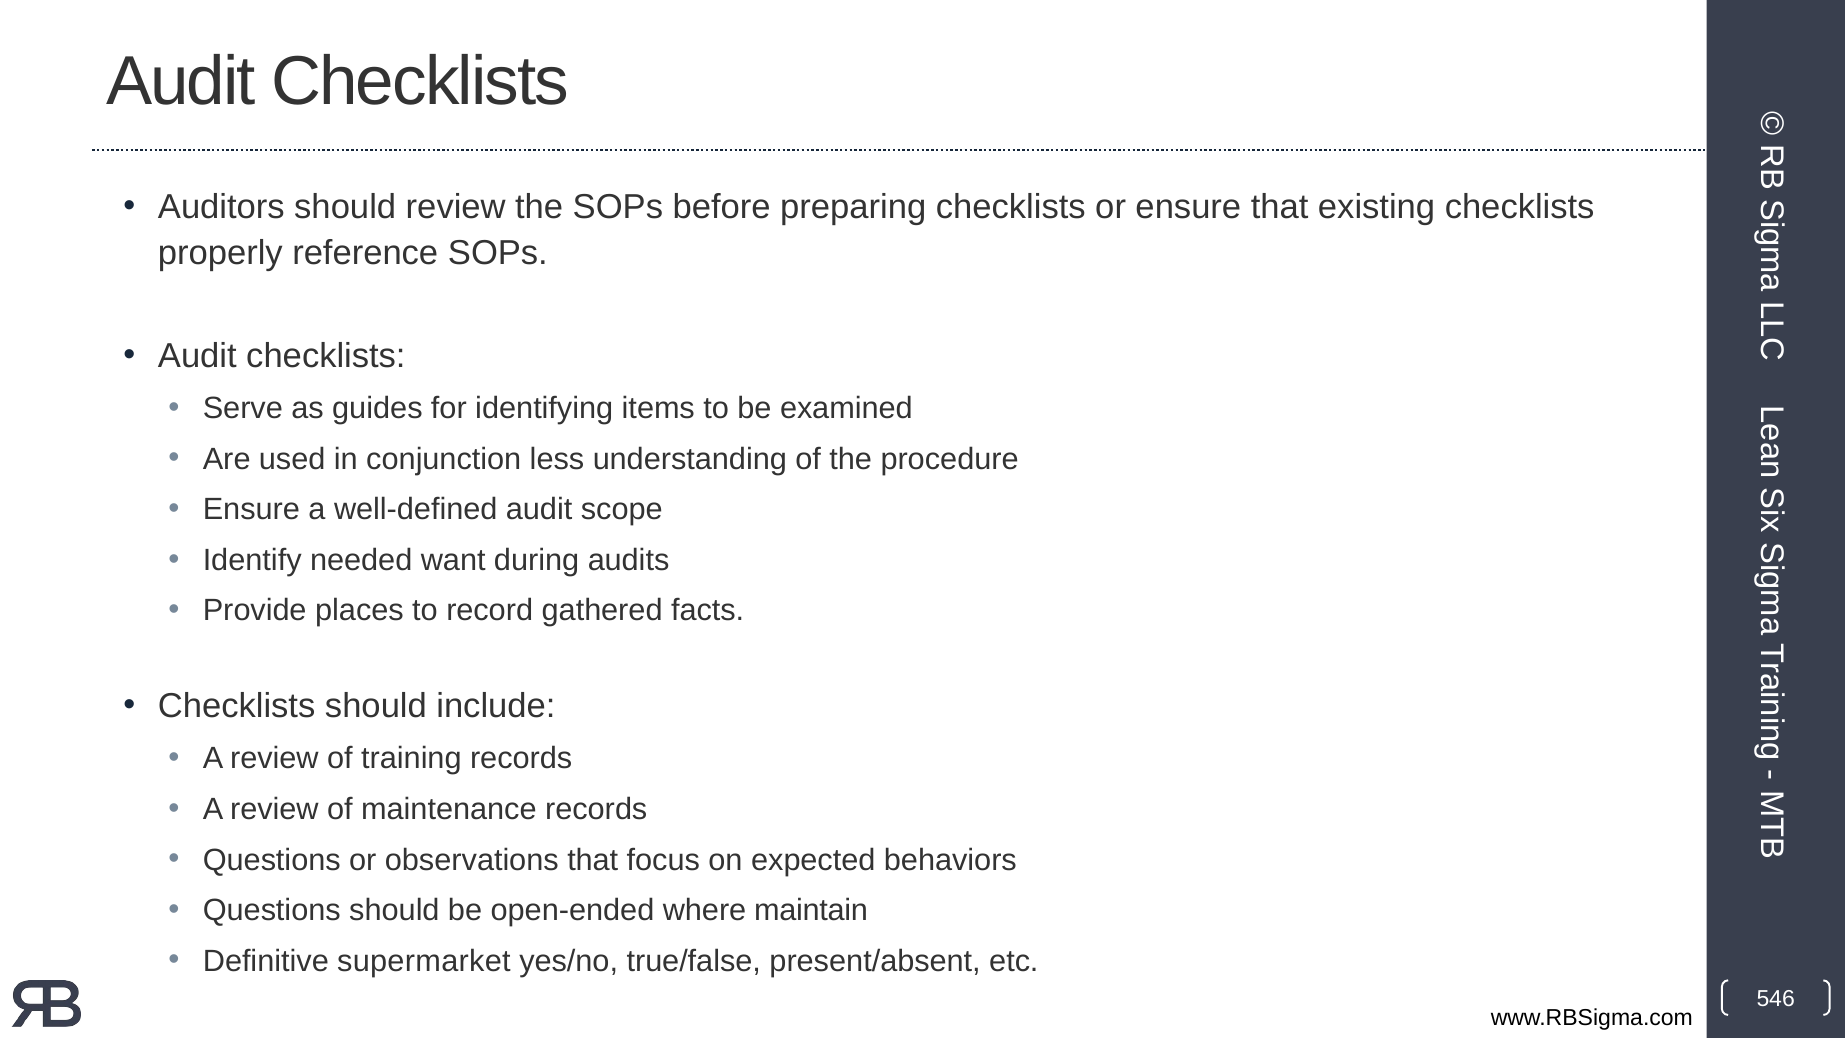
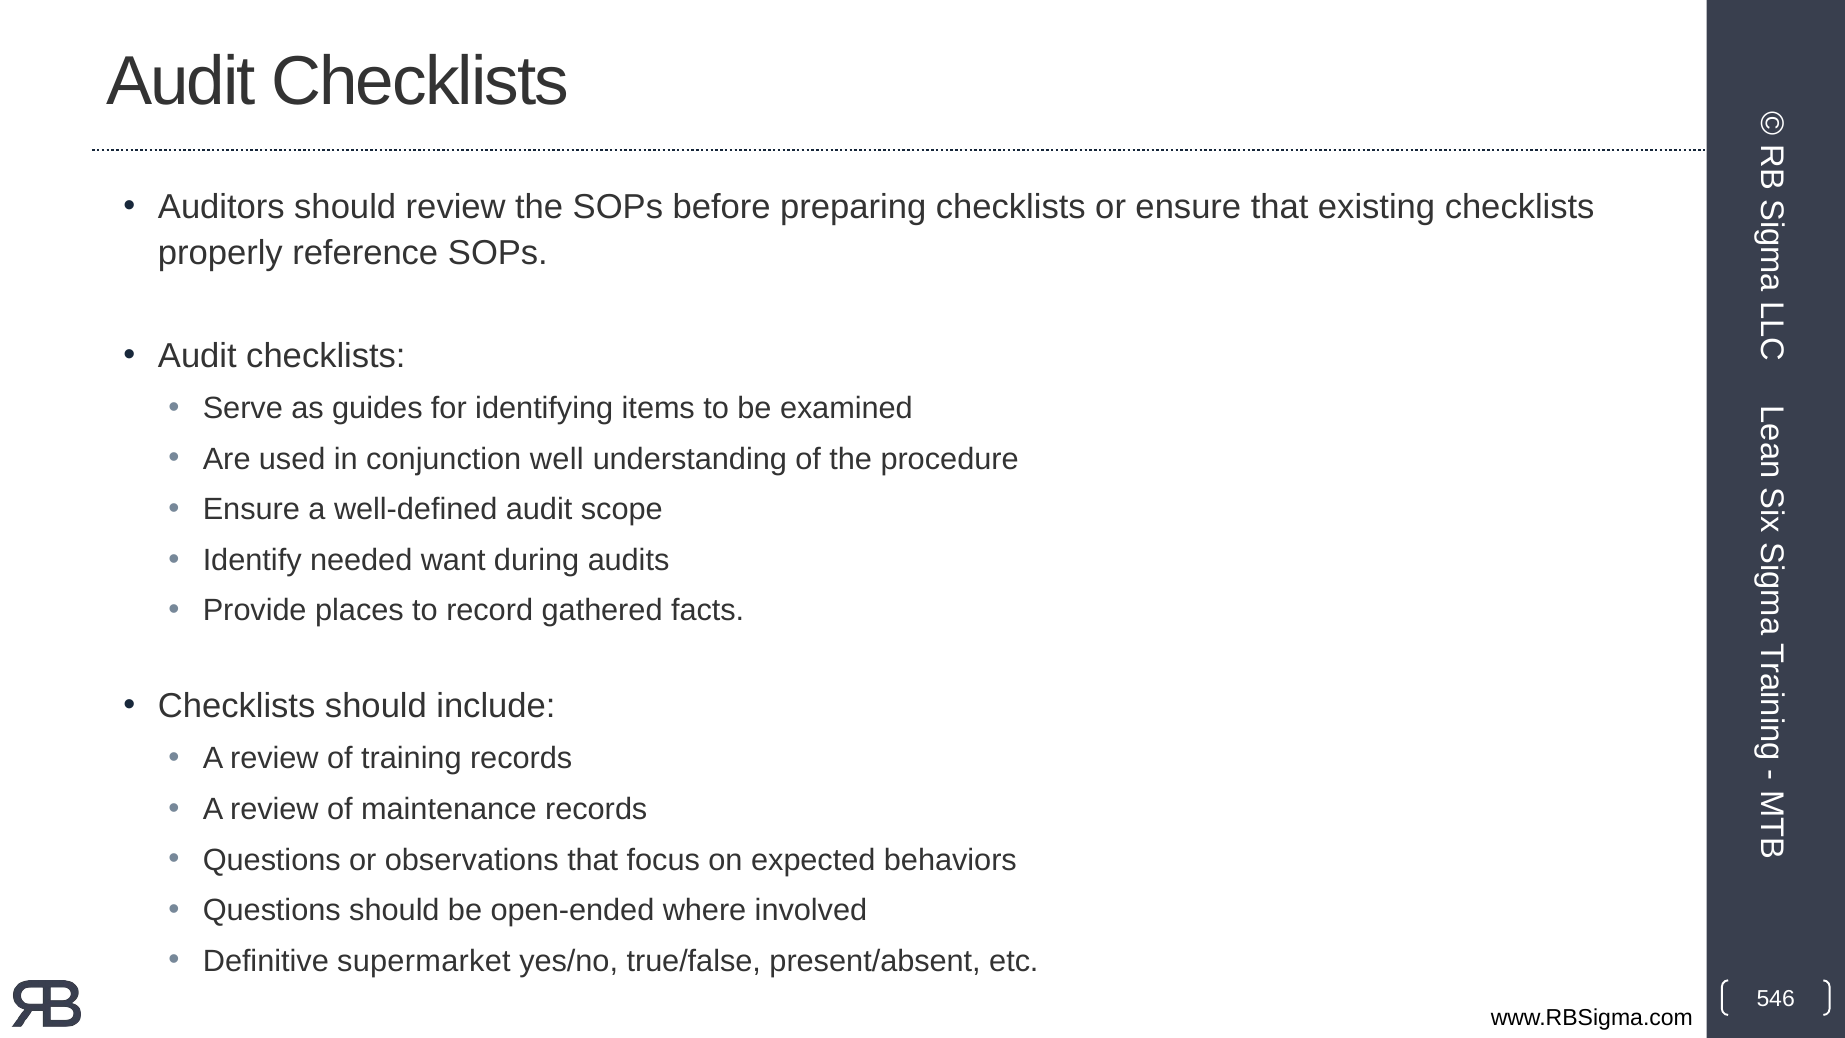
less: less -> well (557, 459)
maintain: maintain -> involved (811, 910)
